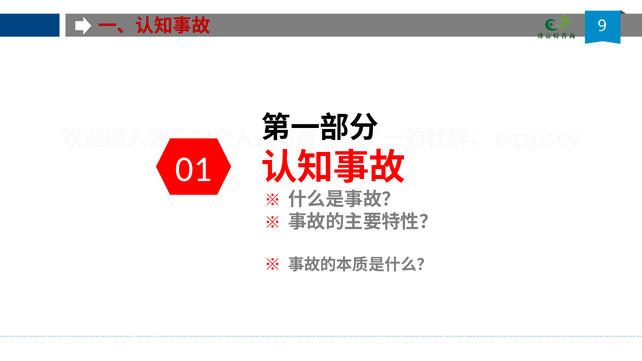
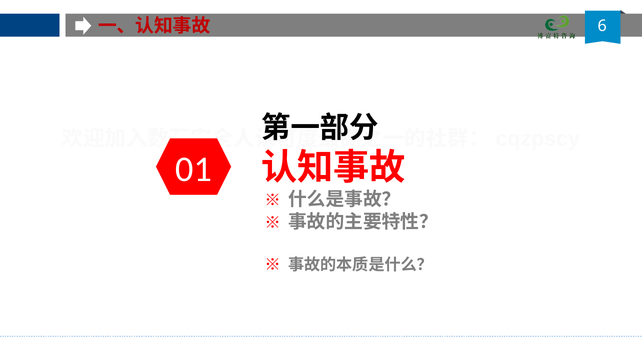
9: 9 -> 6 (602, 26)
